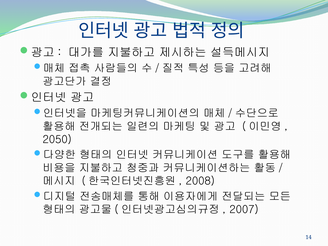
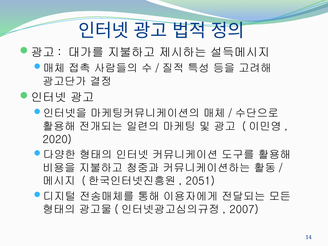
2050: 2050 -> 2020 (57, 140)
2008: 2008 -> 2051 (200, 181)
